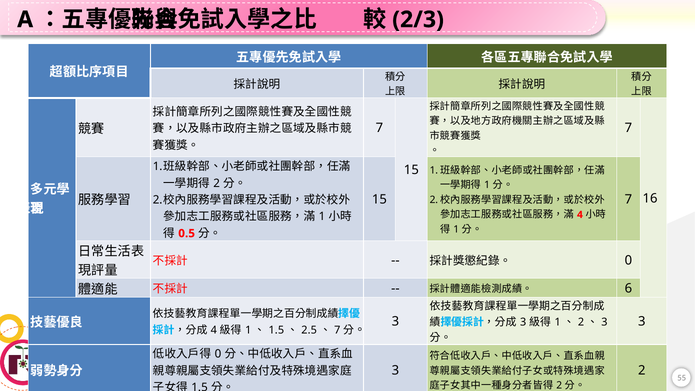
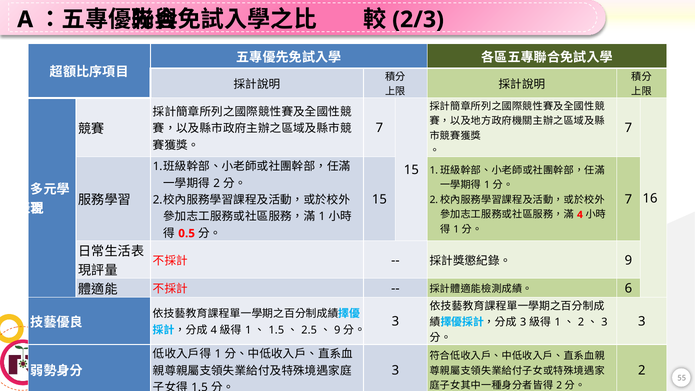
0: 0 -> 9 (628, 260)
7: 7 -> 9 (337, 330)
0: 0 -> 1 (218, 354)
